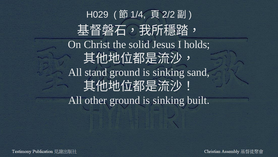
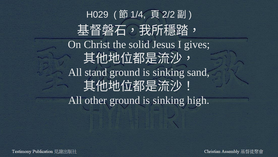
holds: holds -> gives (197, 44)
built: built -> high (198, 100)
